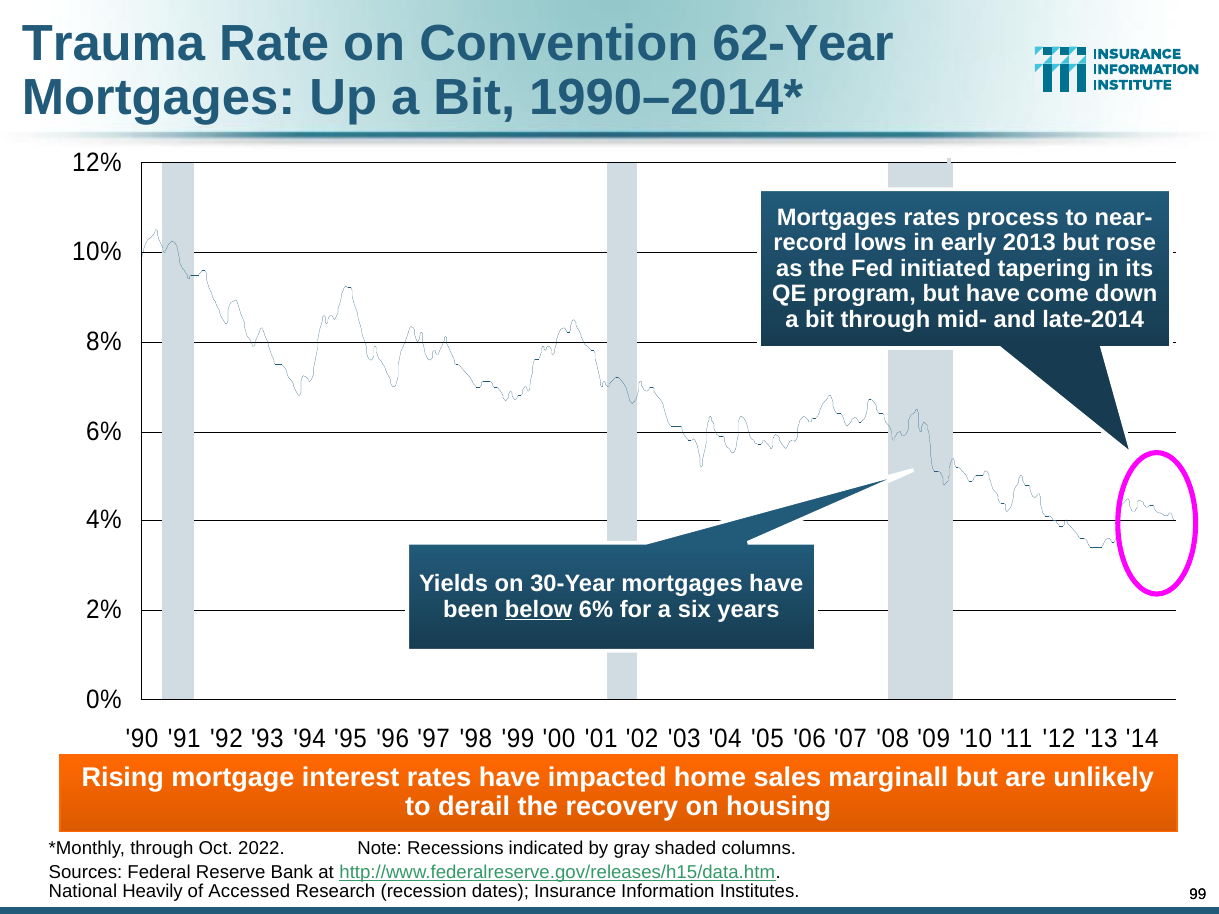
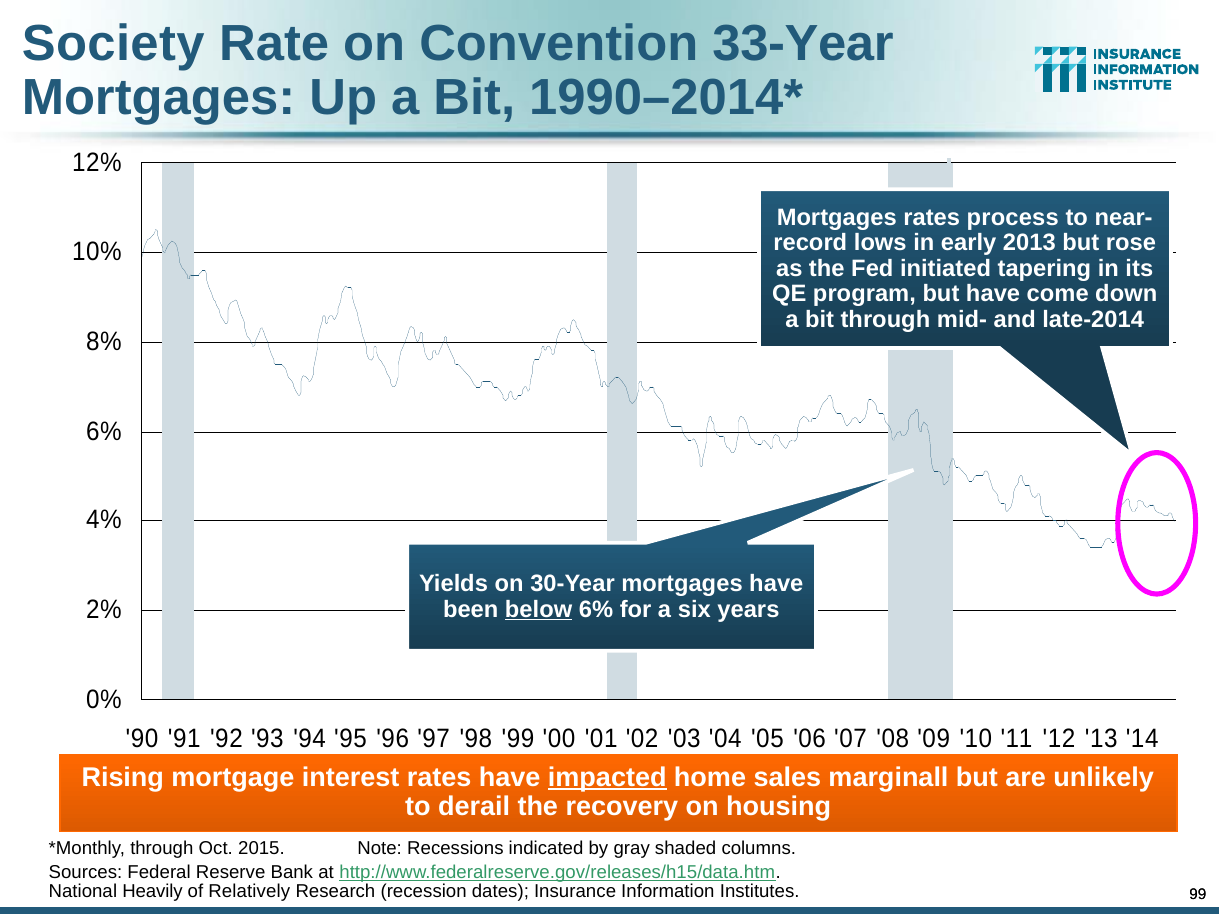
Trauma: Trauma -> Society (113, 43)
62-Year: 62-Year -> 33-Year (803, 43)
impacted underline: none -> present (607, 778)
2022: 2022 -> 2015 (261, 849)
Accessed: Accessed -> Relatively (249, 891)
